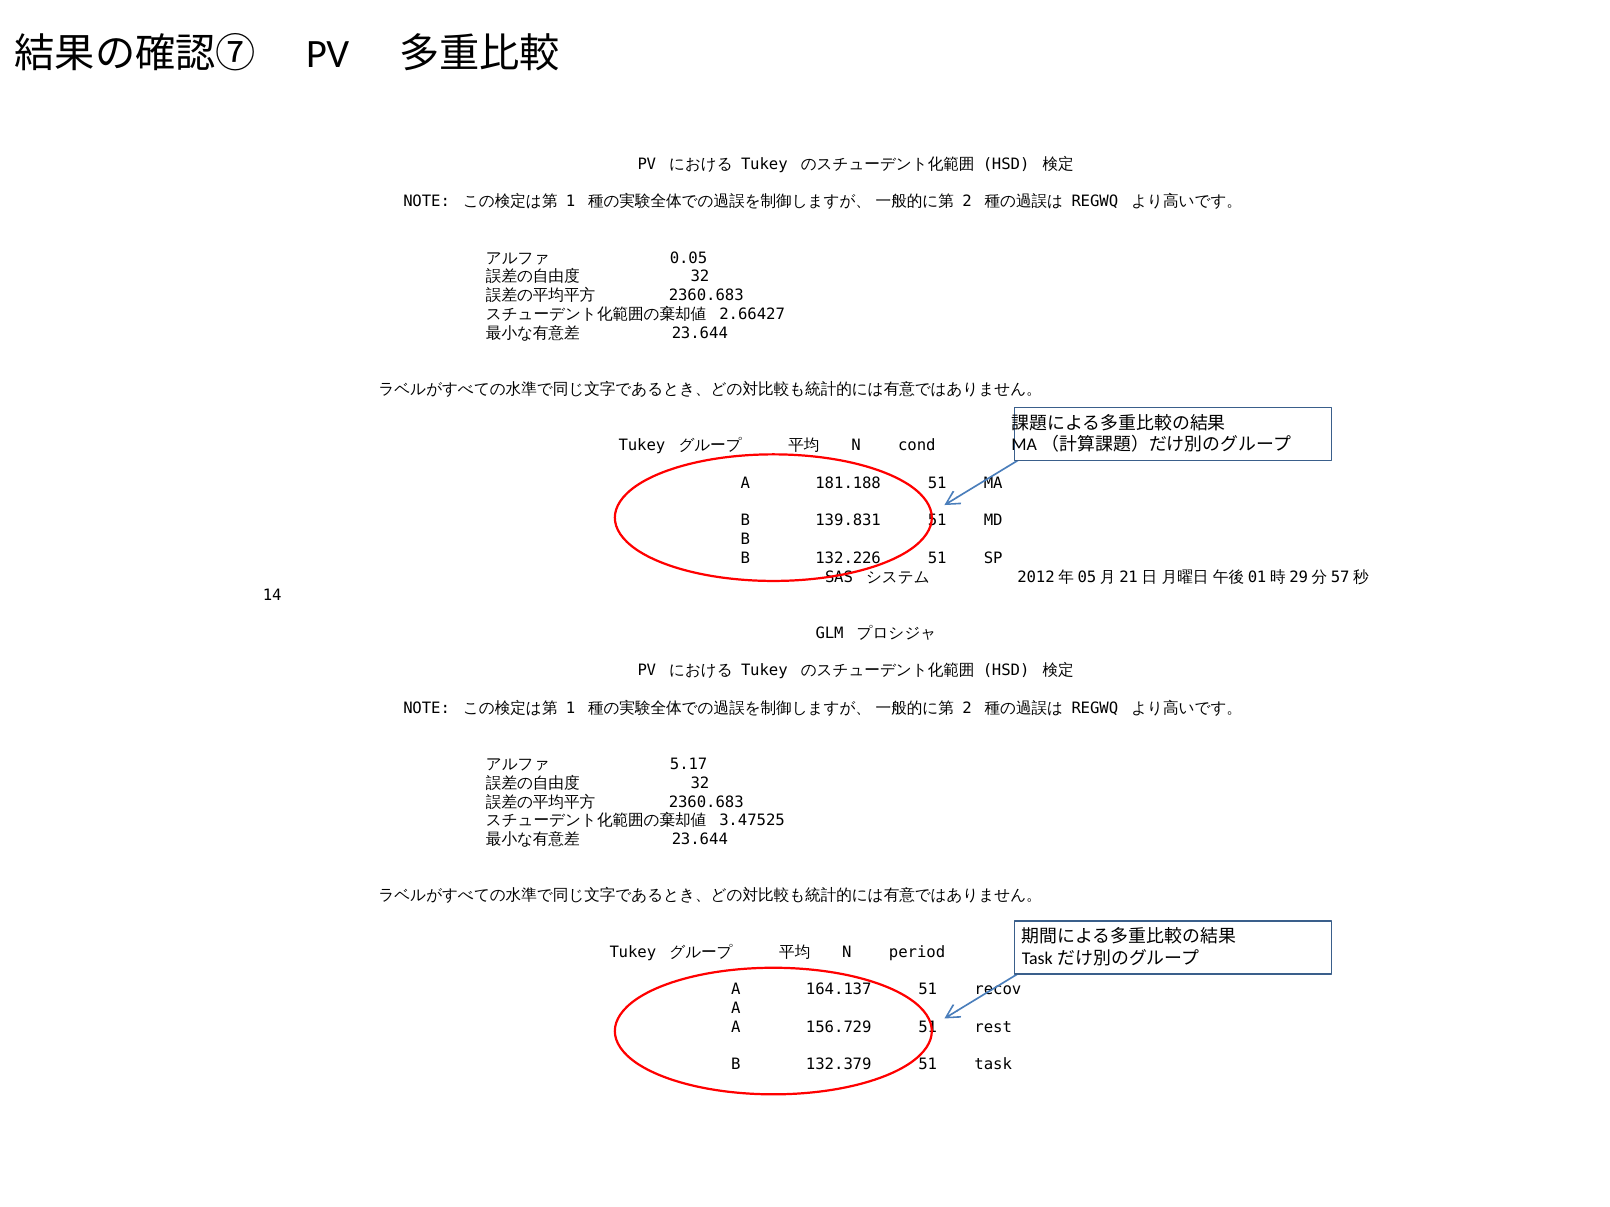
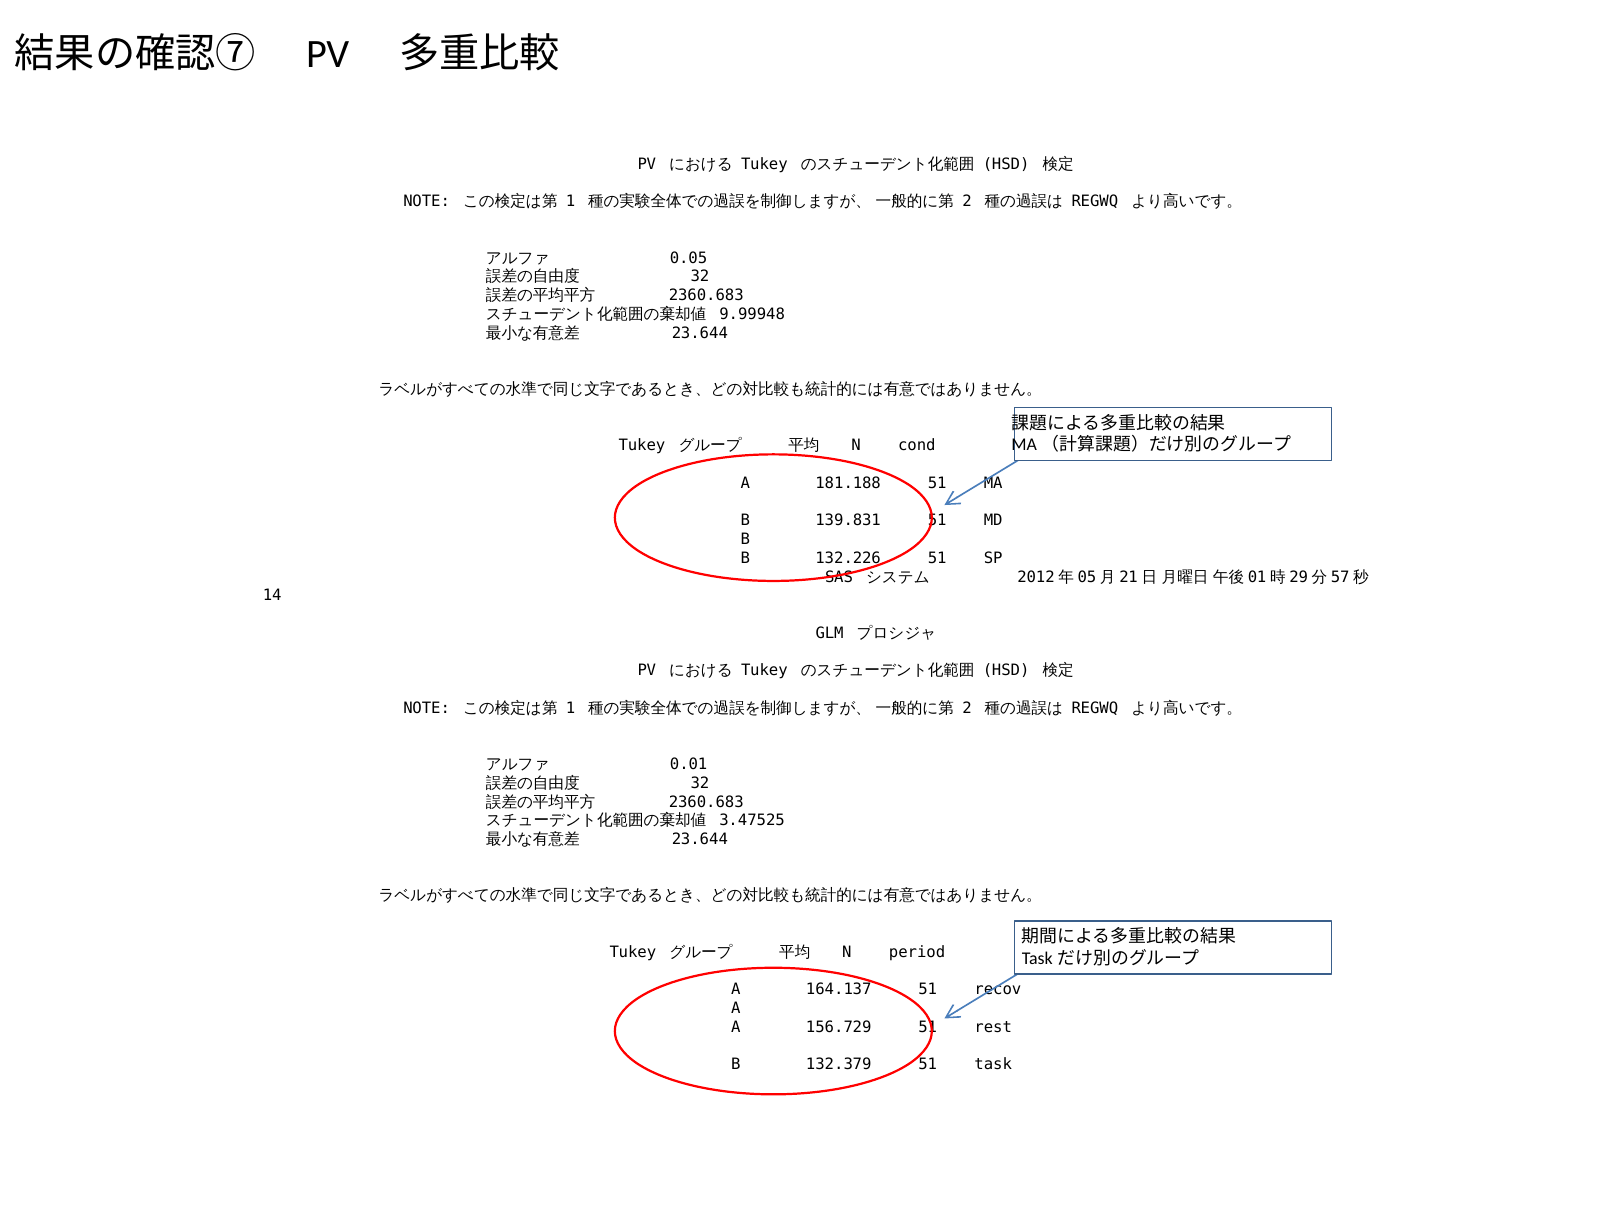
2.66427: 2.66427 -> 9.99948 (752, 314)
5.17: 5.17 -> 0.01 (689, 765)
